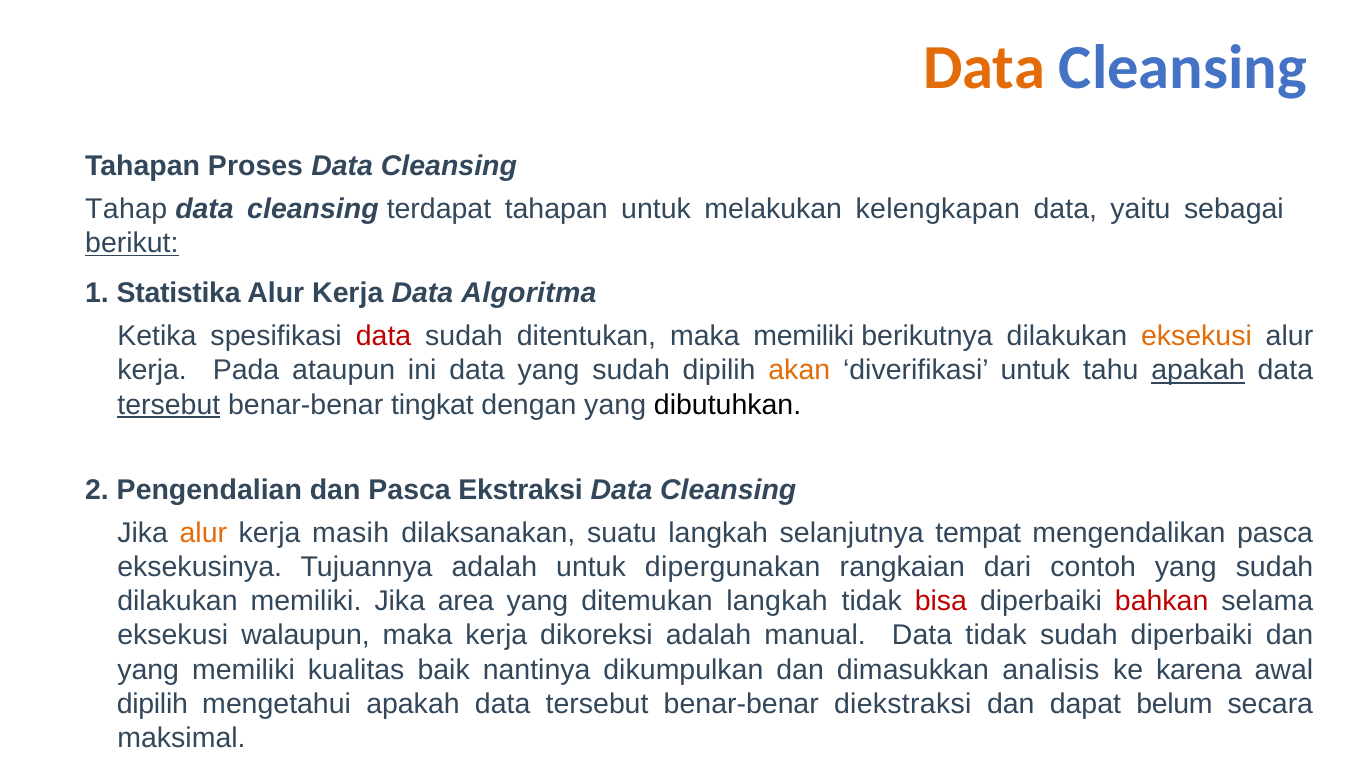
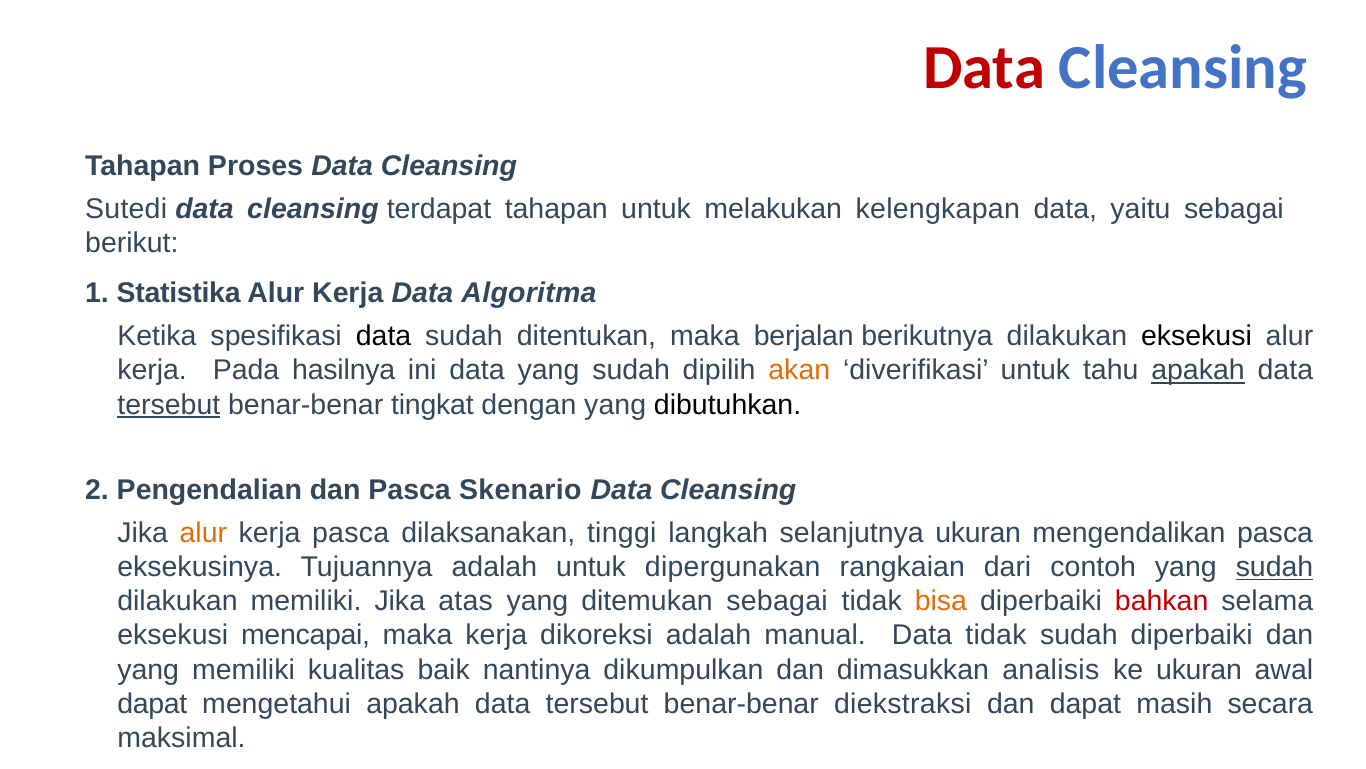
Data colour: orange -> red (984, 68)
Tahap: Tahap -> Sutedi (126, 209)
berikut underline: present -> none (132, 243)
data colour: red -> black (384, 336)
maka memiliki: memiliki -> berjalan (804, 336)
eksekusi colour: orange -> black (1196, 336)
ataupun: ataupun -> hasilnya (344, 370)
Ekstraksi: Ekstraksi -> Skenario (520, 490)
kerja masih: masih -> pasca (351, 533)
suatu: suatu -> tinggi (622, 533)
selanjutnya tempat: tempat -> ukuran (978, 533)
sudah underline: none -> present (1275, 567)
area: area -> atas (466, 601)
ditemukan langkah: langkah -> sebagai (777, 601)
bisa colour: red -> orange (941, 601)
walaupun: walaupun -> mencapai (306, 635)
ke karena: karena -> ukuran (1199, 669)
dipilih: dipilih -> dapat (152, 703)
belum: belum -> masih (1174, 703)
